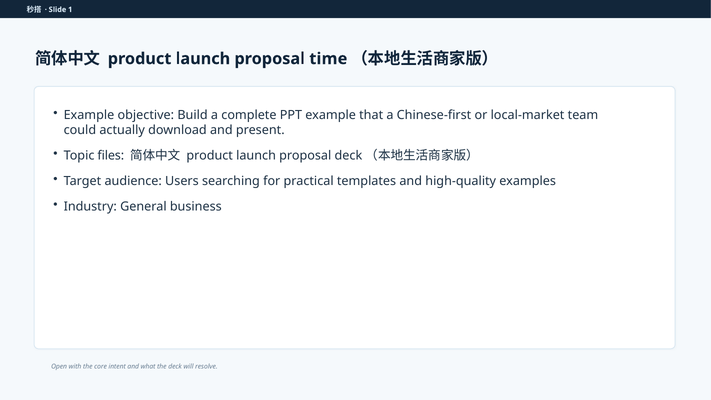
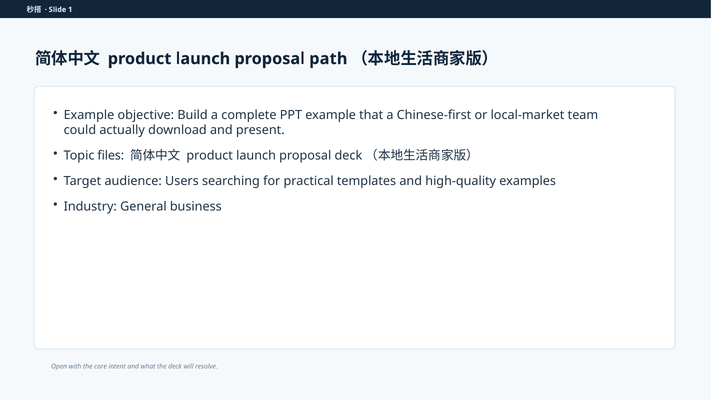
time: time -> path (328, 59)
